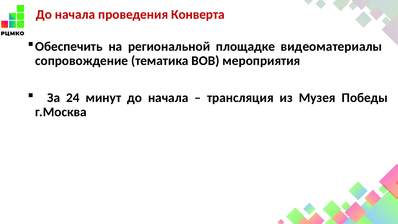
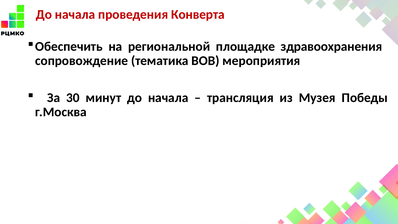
видеоматериалы: видеоматериалы -> здравоохранения (331, 46)
24: 24 -> 30 (73, 98)
